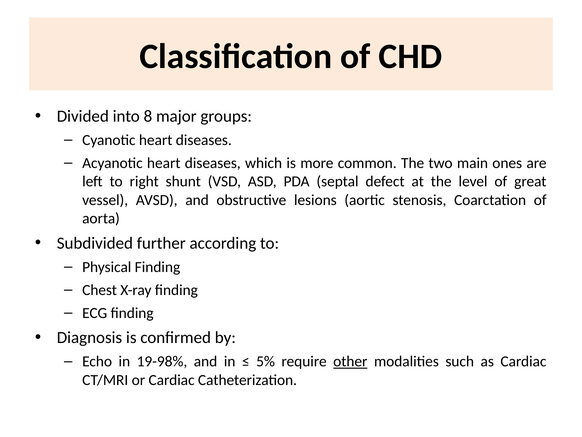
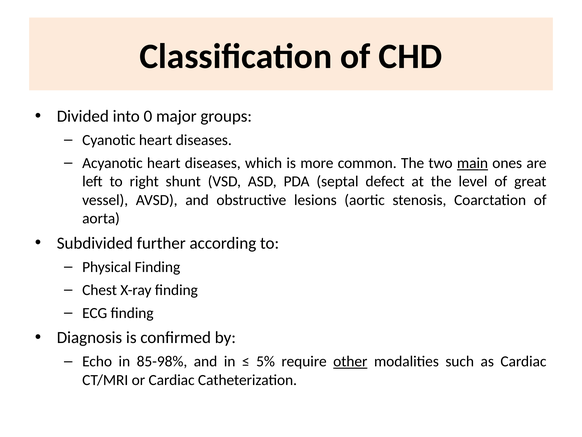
8: 8 -> 0 (148, 116)
main underline: none -> present (472, 163)
19-98%: 19-98% -> 85-98% (162, 361)
